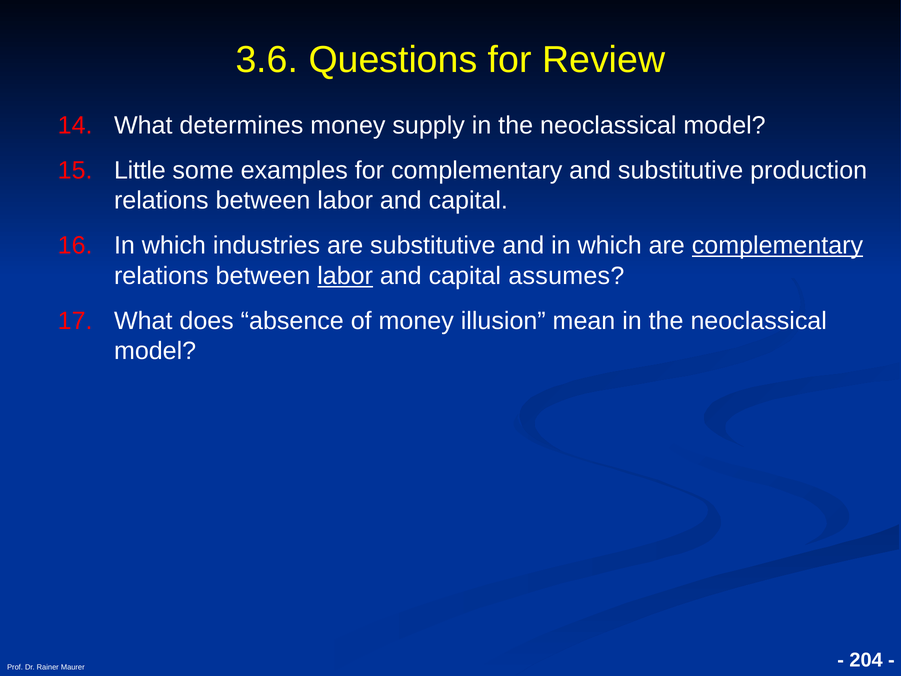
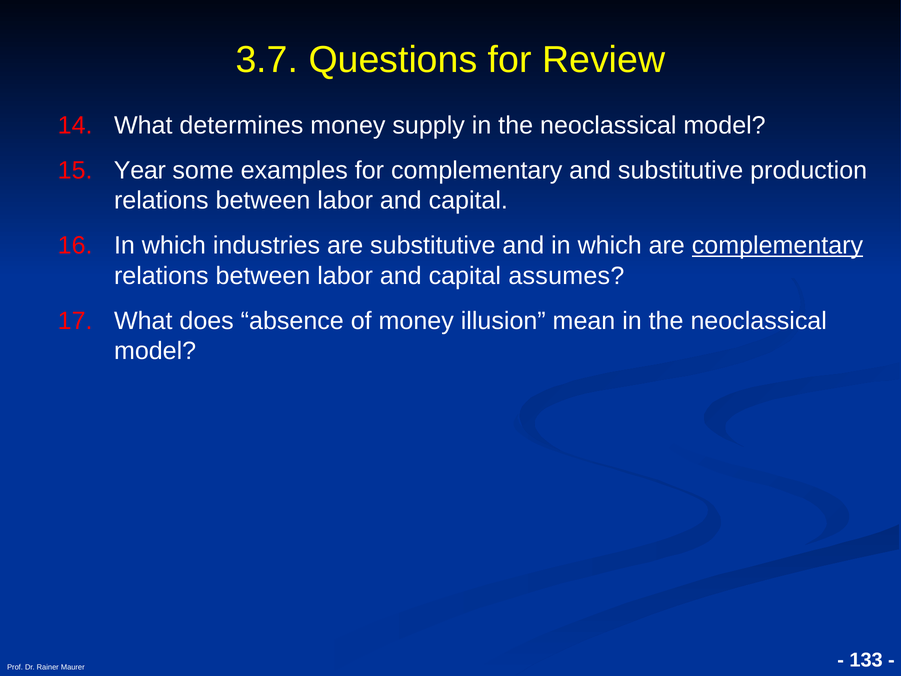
3.6: 3.6 -> 3.7 (267, 60)
Little: Little -> Year (140, 171)
labor underline: present -> none (345, 276)
204: 204 -> 133 (866, 660)
